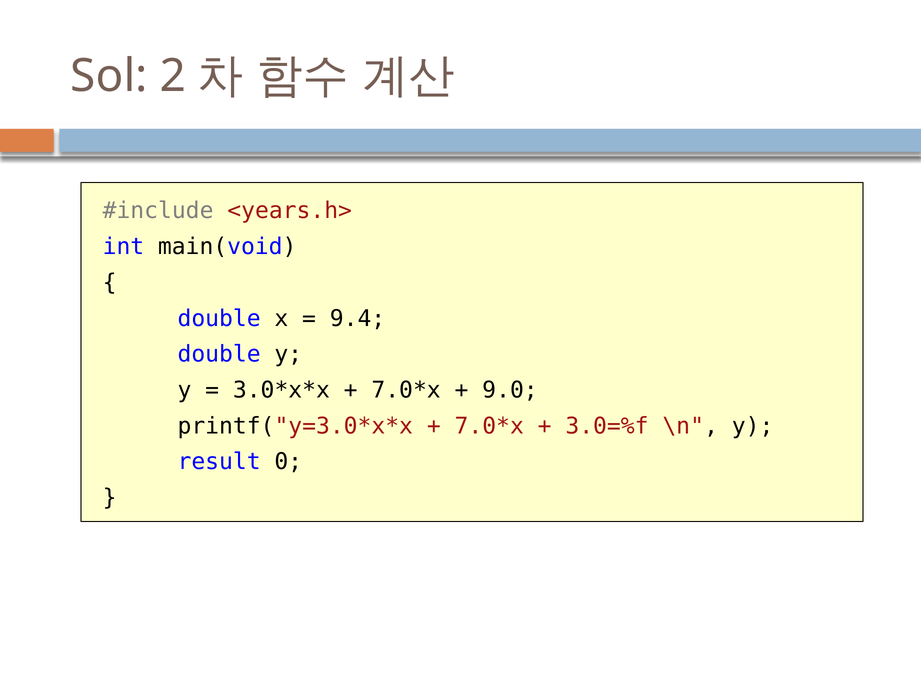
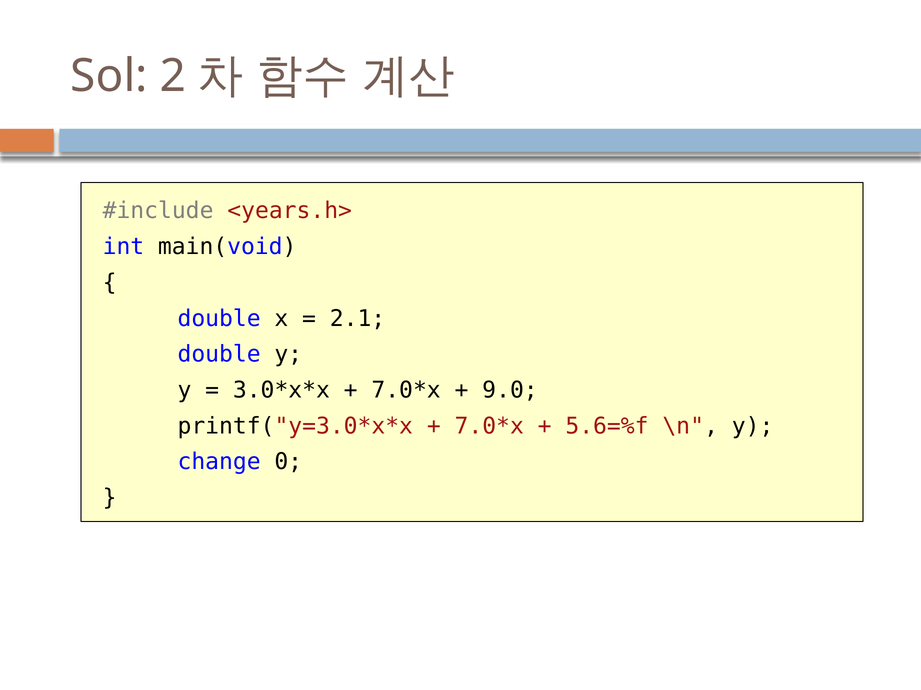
9.4: 9.4 -> 2.1 (358, 319)
3.0=%f: 3.0=%f -> 5.6=%f (607, 427)
result: result -> change (219, 462)
